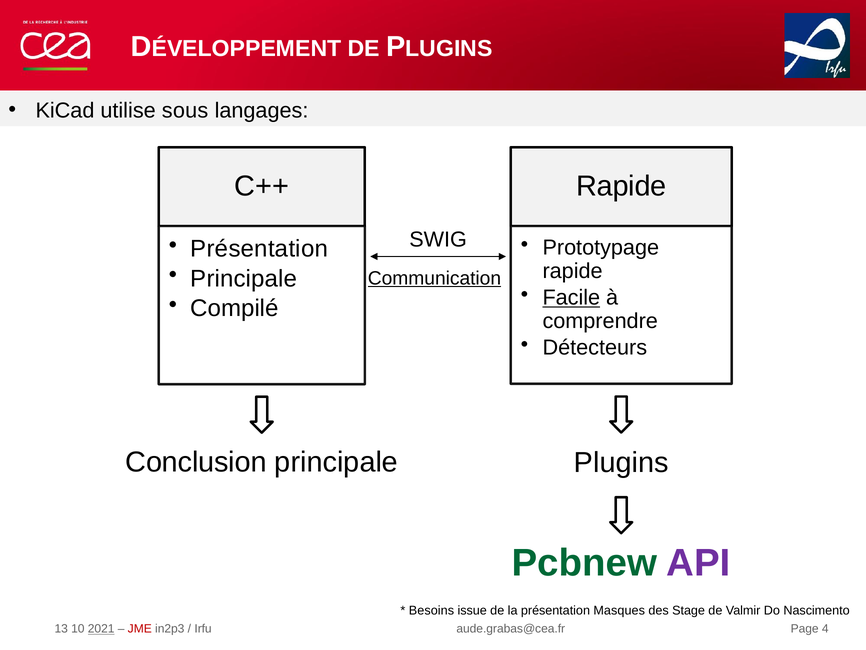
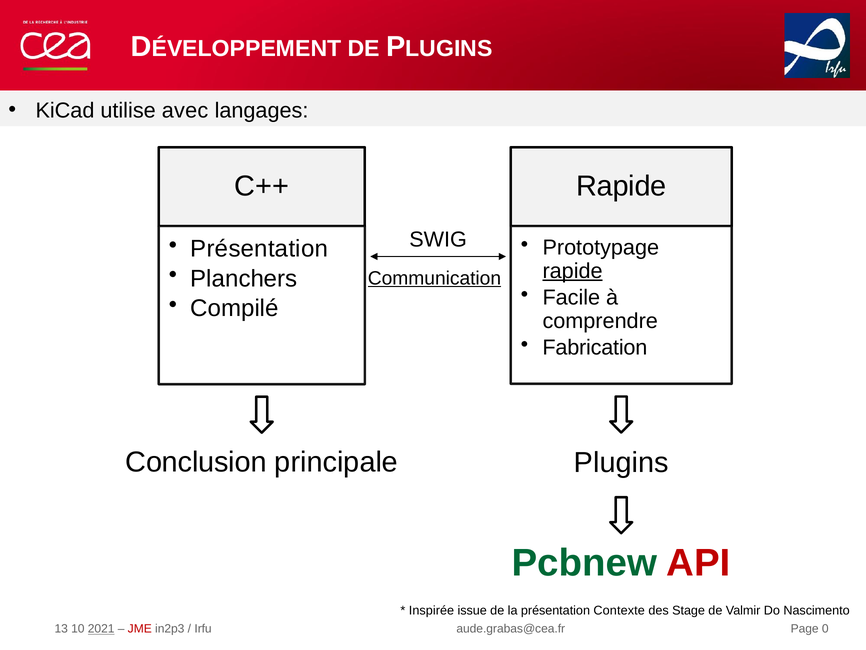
sous: sous -> avec (185, 110)
rapide underline: none -> present (573, 271)
Principale: Principale -> Planchers (244, 278)
Facile underline: present -> none (571, 297)
Détecteurs: Détecteurs -> Fabrication (595, 348)
API colour: purple -> red (698, 563)
Besoins: Besoins -> Inspirée (431, 610)
Masques: Masques -> Contexte (619, 610)
4: 4 -> 0 (825, 628)
